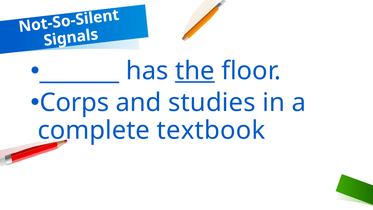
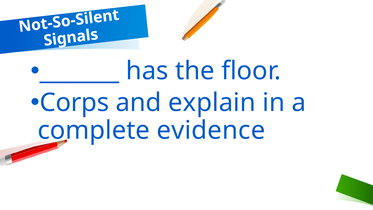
the underline: present -> none (195, 71)
studies: studies -> explain (212, 103)
textbook: textbook -> evidence (211, 130)
